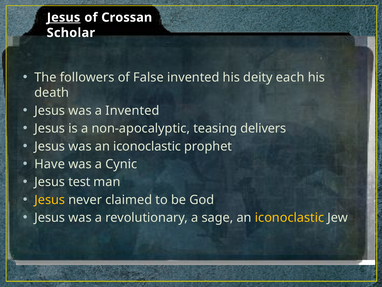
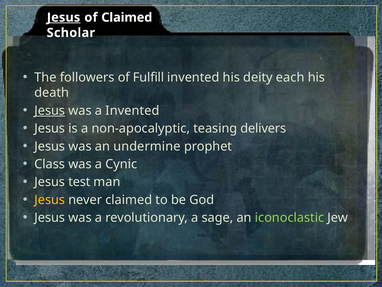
of Crossan: Crossan -> Claimed (127, 17)
False: False -> Fulfill (149, 77)
Jesus underline: none -> present (50, 110)
was an iconoclastic: iconoclastic -> undermine (147, 146)
Have: Have -> Class (50, 164)
iconoclastic colour: yellow -> light green (290, 217)
